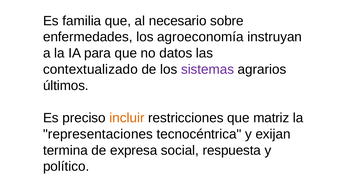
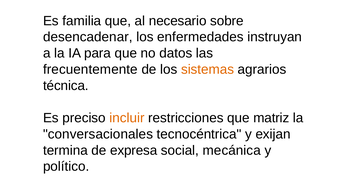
enfermedades: enfermedades -> desencadenar (88, 37)
agroeconomía: agroeconomía -> enfermedades (200, 37)
contextualizado: contextualizado -> frecuentemente (90, 69)
sistemas colour: purple -> orange (208, 69)
últimos: últimos -> técnica (66, 85)
representaciones: representaciones -> conversacionales (98, 134)
respuesta: respuesta -> mecánica (232, 150)
